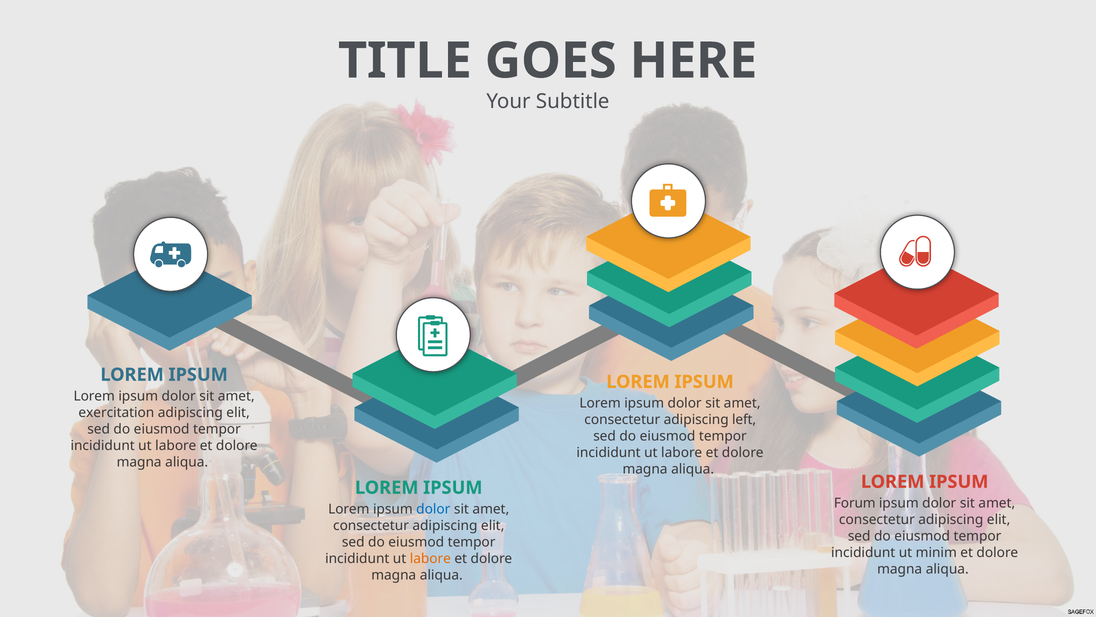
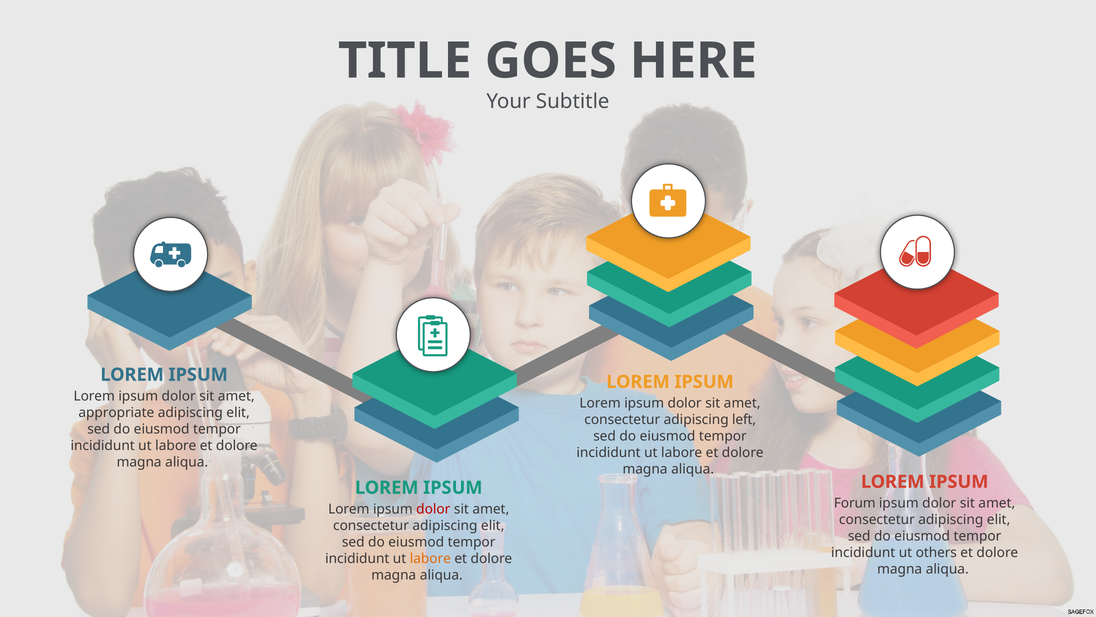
exercitation: exercitation -> appropriate (116, 412)
dolor colour: blue -> red (433, 509)
minim: minim -> others (936, 552)
